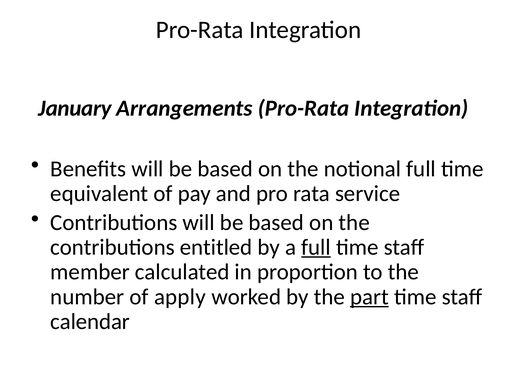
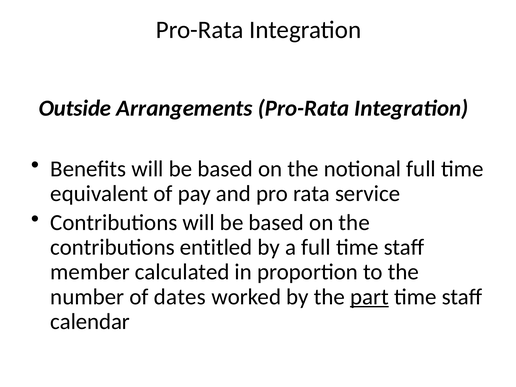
January: January -> Outside (75, 108)
full underline: present -> none (316, 247)
apply: apply -> dates (180, 297)
